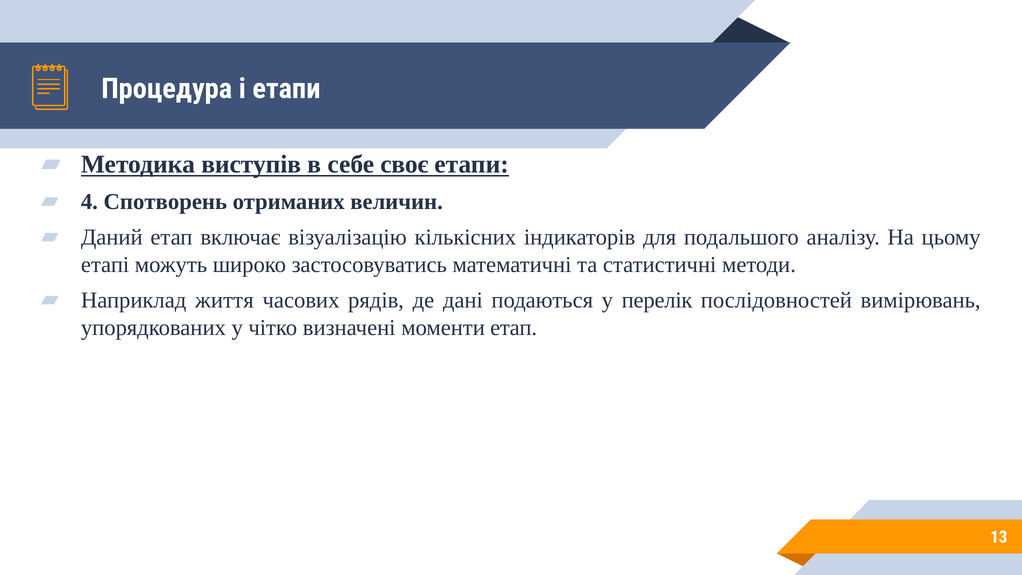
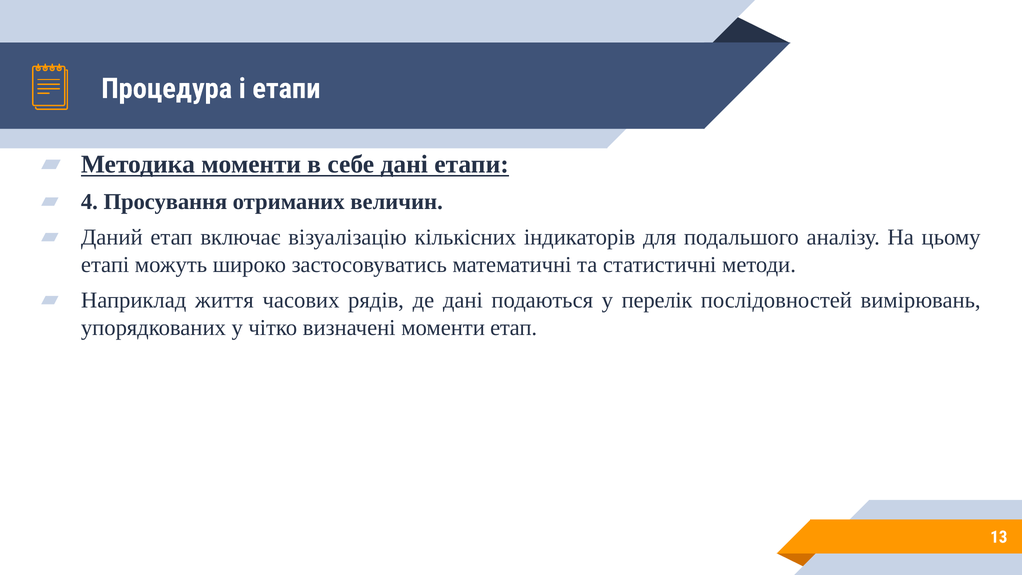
Методика виступів: виступів -> моменти (251, 164)
себе своє: своє -> дані (404, 164)
Спотворень: Спотворень -> Просування (165, 202)
